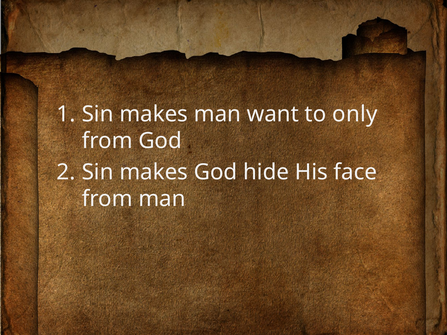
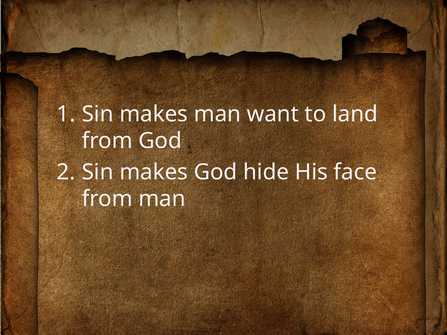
only: only -> land (355, 114)
